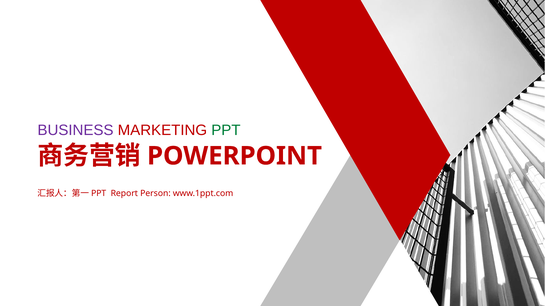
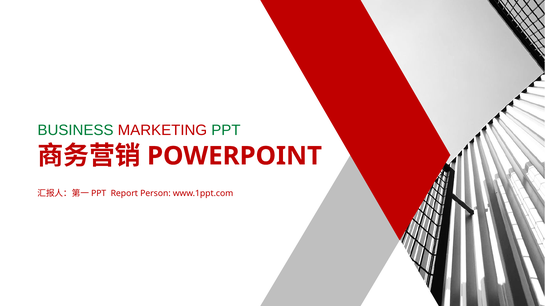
BUSINESS colour: purple -> green (76, 130)
